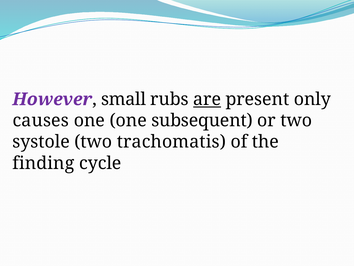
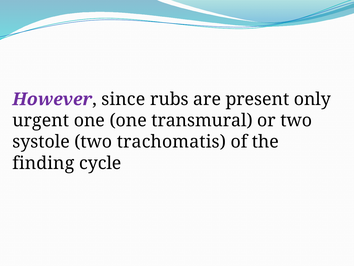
small: small -> since (123, 99)
are underline: present -> none (207, 99)
causes: causes -> urgent (41, 120)
subsequent: subsequent -> transmural (202, 120)
